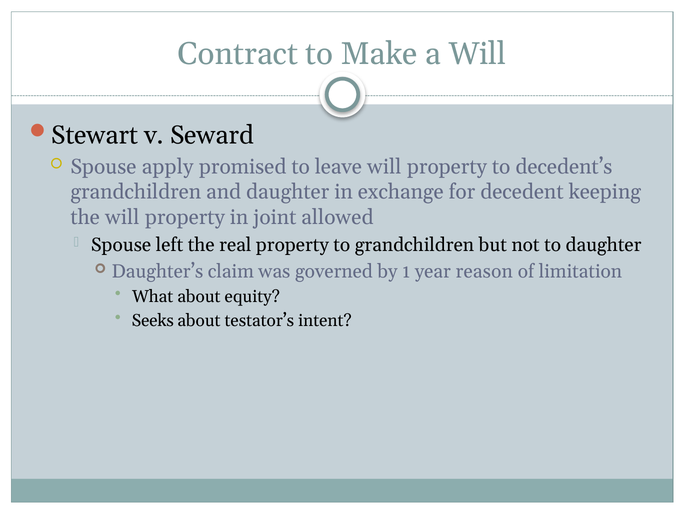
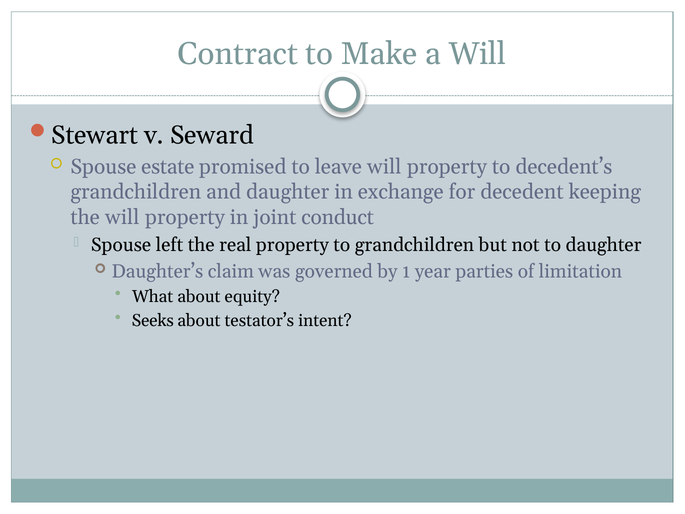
apply: apply -> estate (168, 167)
allowed: allowed -> conduct (338, 217)
reason: reason -> parties (484, 271)
